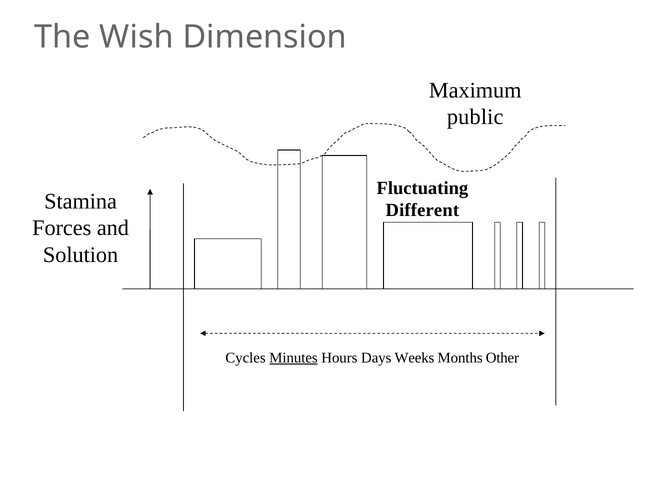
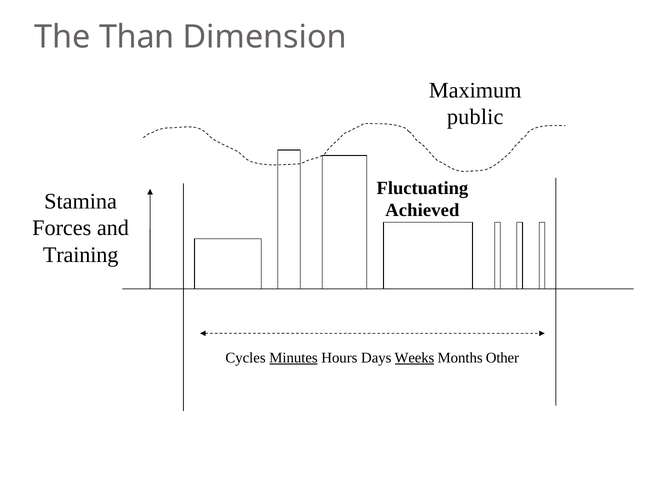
Wish: Wish -> Than (137, 37)
Different: Different -> Achieved (422, 210)
Solution: Solution -> Training (81, 255)
Weeks underline: none -> present (414, 358)
